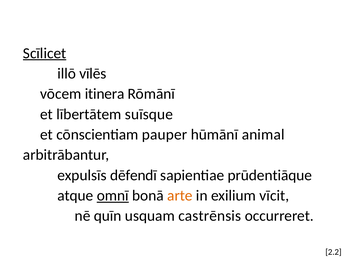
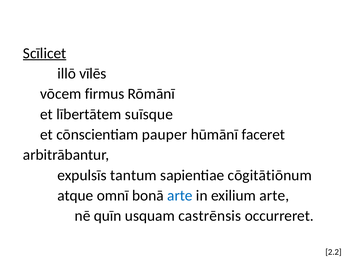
itinera: itinera -> firmus (105, 94)
animal: animal -> faceret (263, 134)
dēfendī: dēfendī -> tantum (133, 175)
prūdentiāque: prūdentiāque -> cōgitātiōnum (270, 175)
omnī underline: present -> none (113, 195)
arte colour: orange -> blue (180, 195)
exilium vīcit: vīcit -> arte (274, 195)
